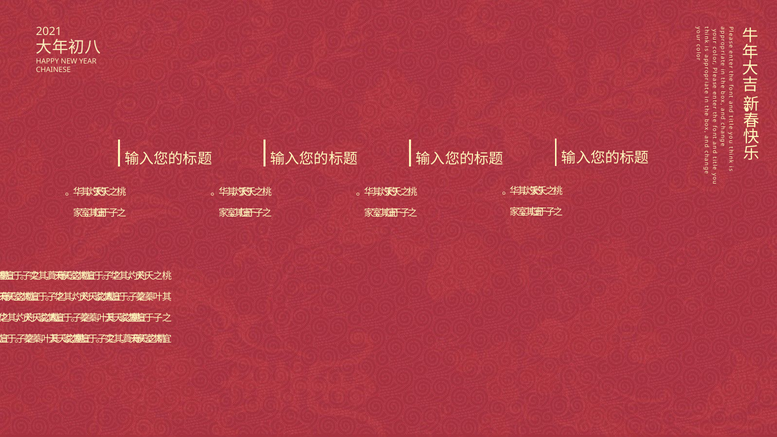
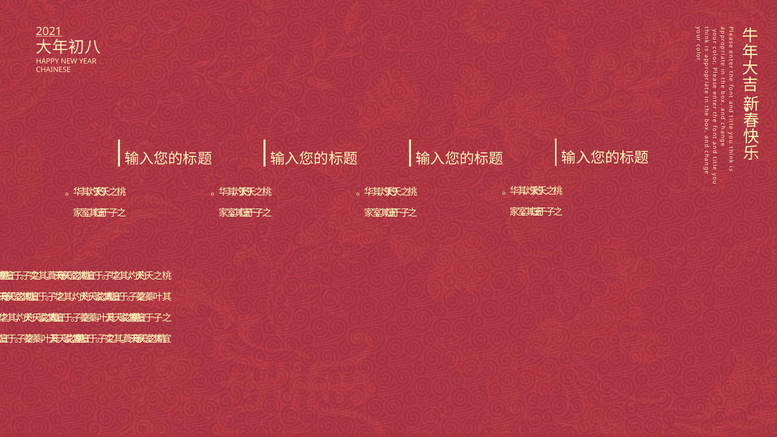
2021 underline: none -> present (49, 32)
